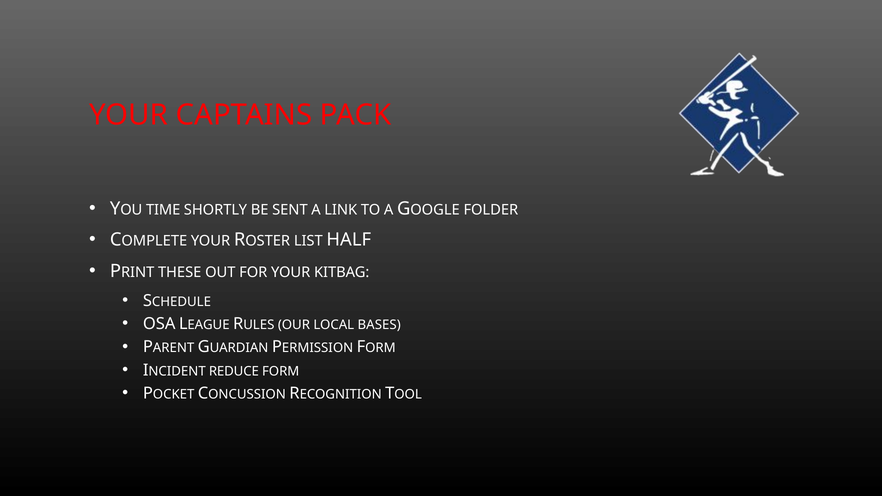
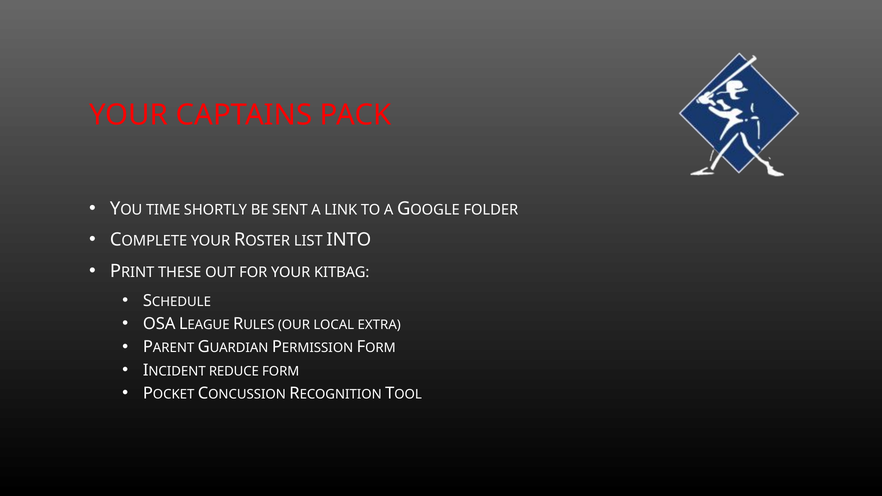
HALF: HALF -> INTO (349, 240)
BASES: BASES -> EXTRA (379, 325)
